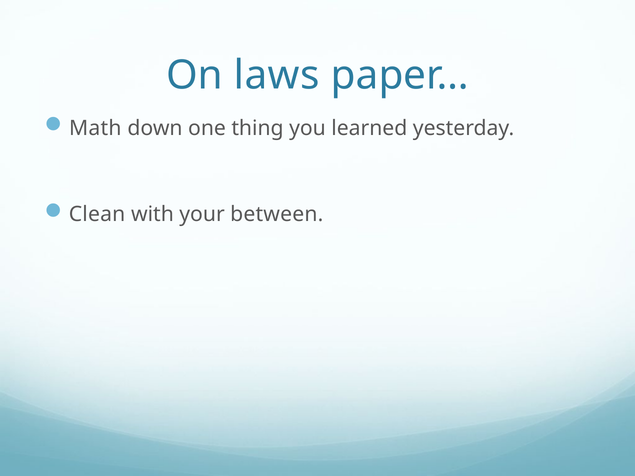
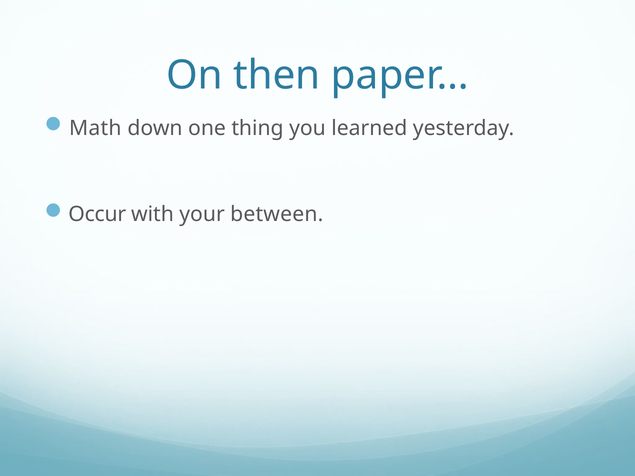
laws: laws -> then (277, 76)
Clean: Clean -> Occur (97, 215)
